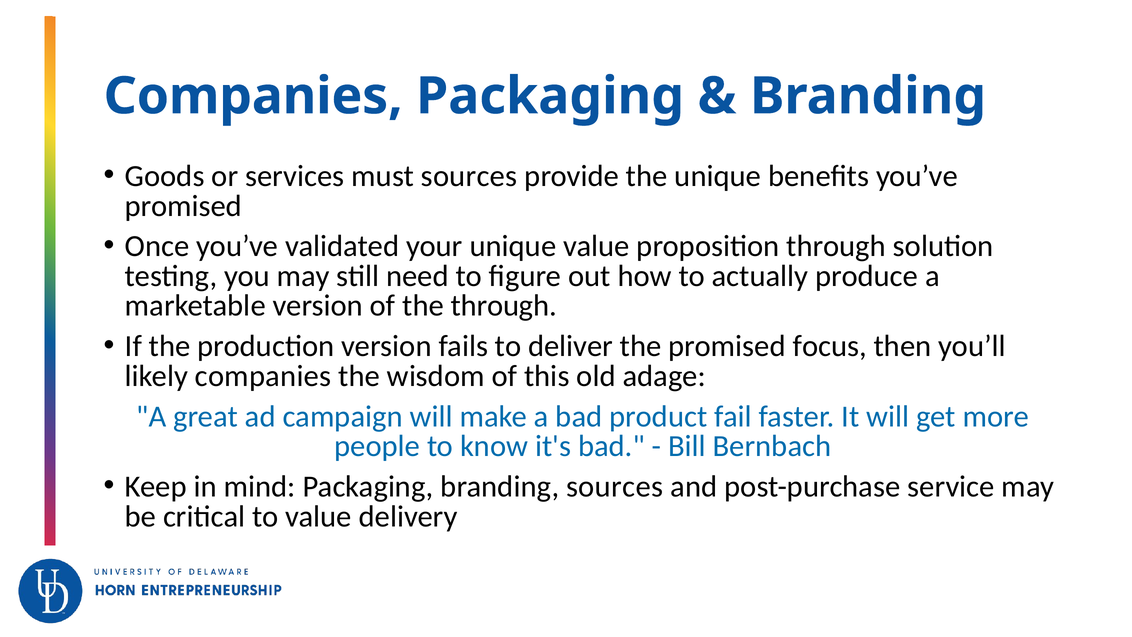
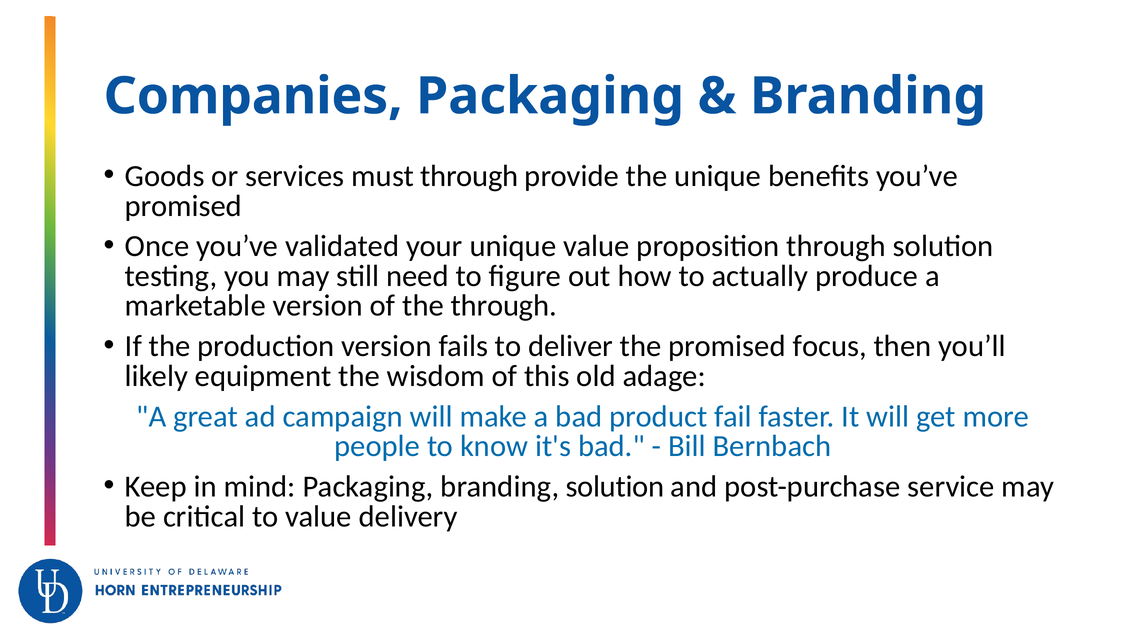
must sources: sources -> through (469, 176)
likely companies: companies -> equipment (263, 376)
branding sources: sources -> solution (615, 486)
